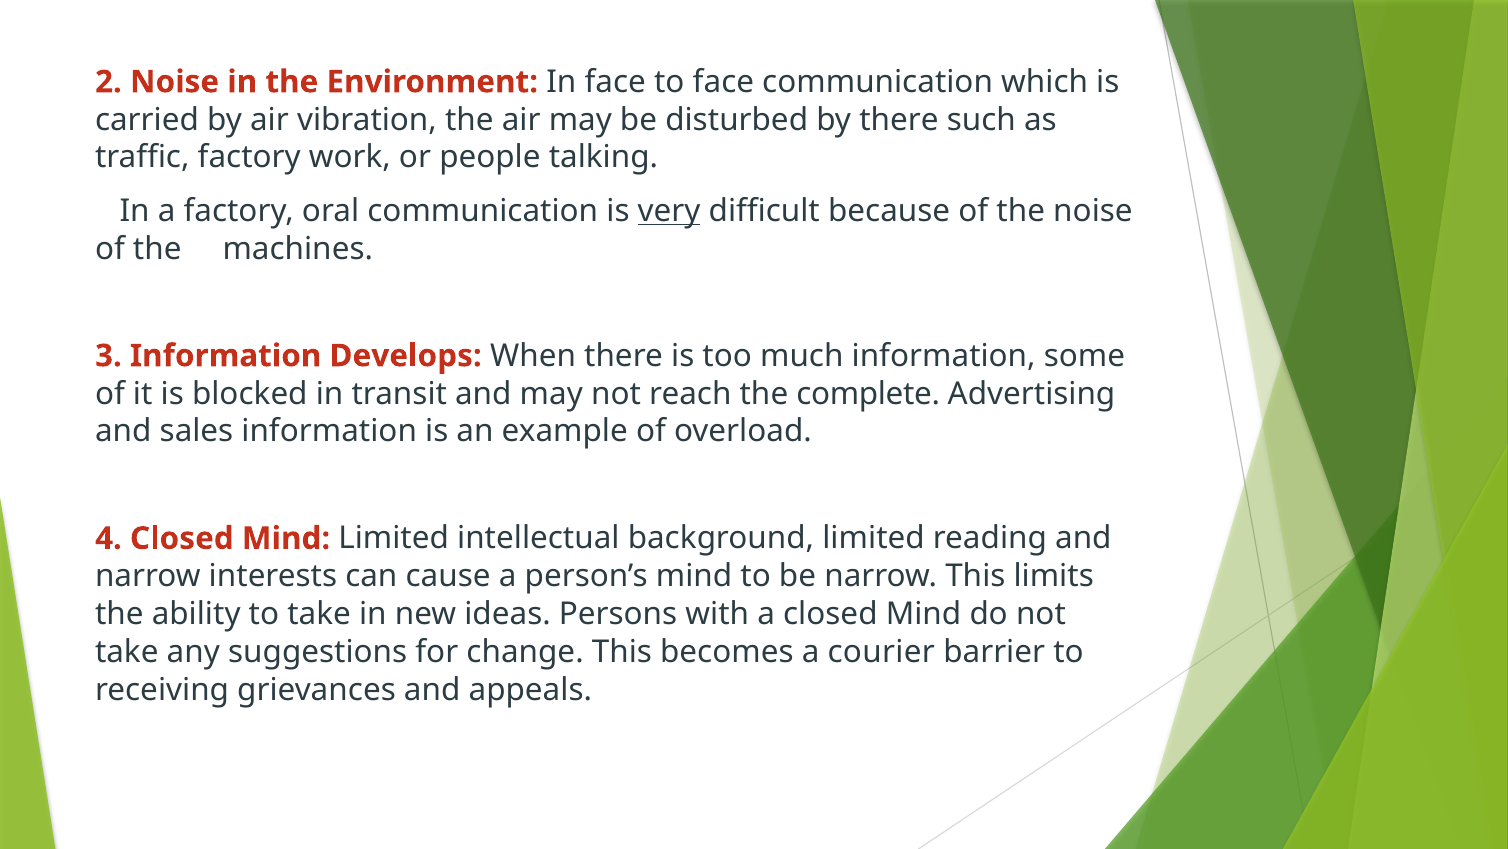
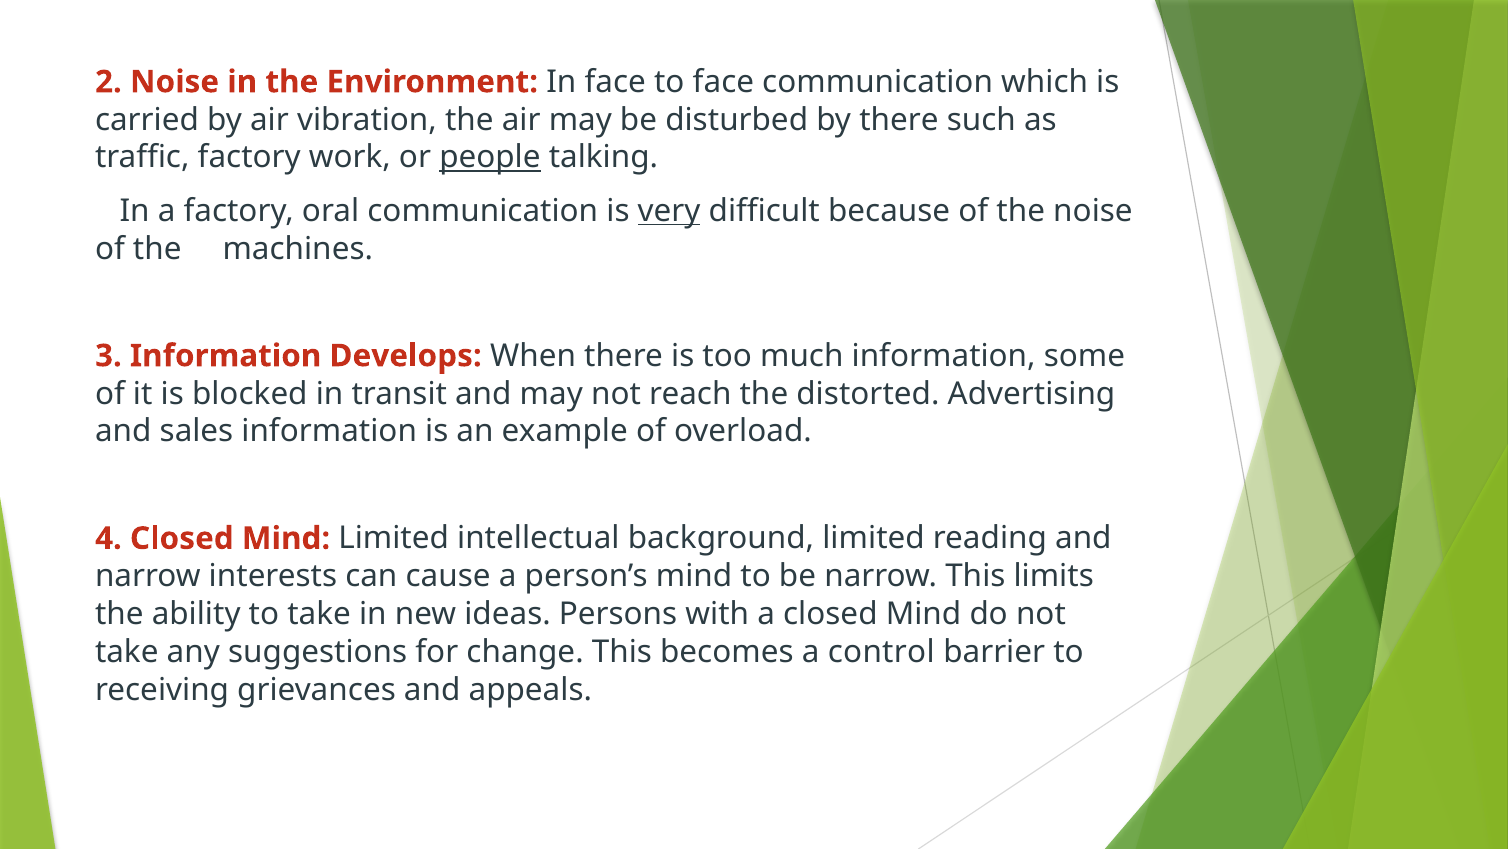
people underline: none -> present (490, 157)
complete: complete -> distorted (868, 393)
courier: courier -> control (881, 651)
